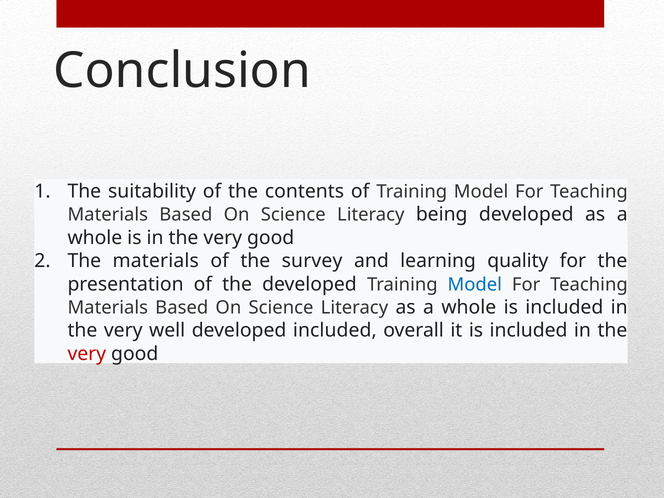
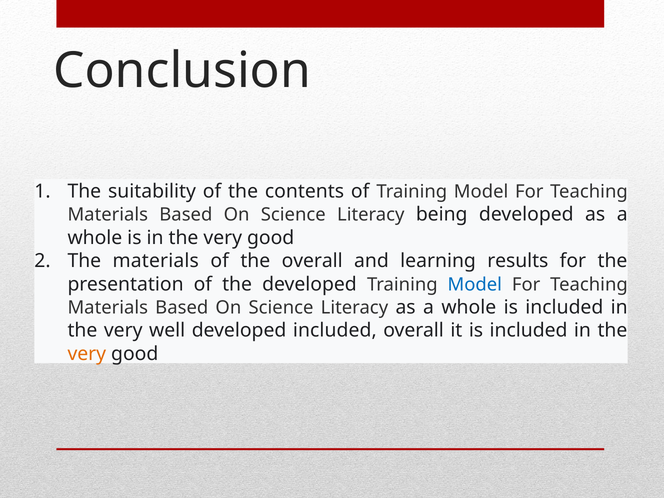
the survey: survey -> overall (312, 261)
quality: quality -> results (518, 261)
very colour: red -> orange (87, 354)
